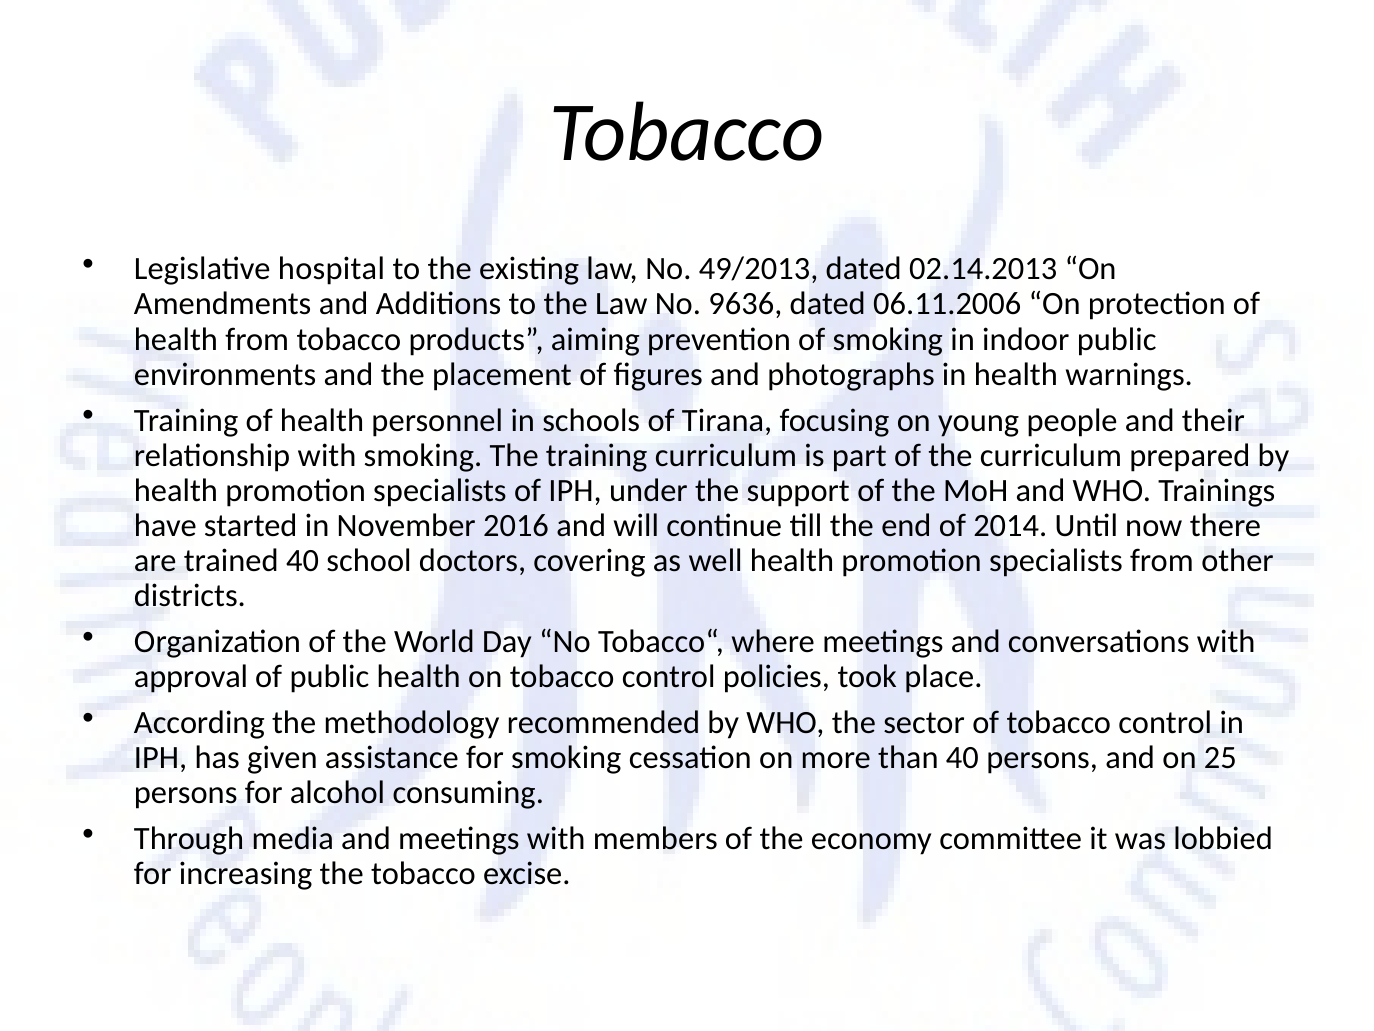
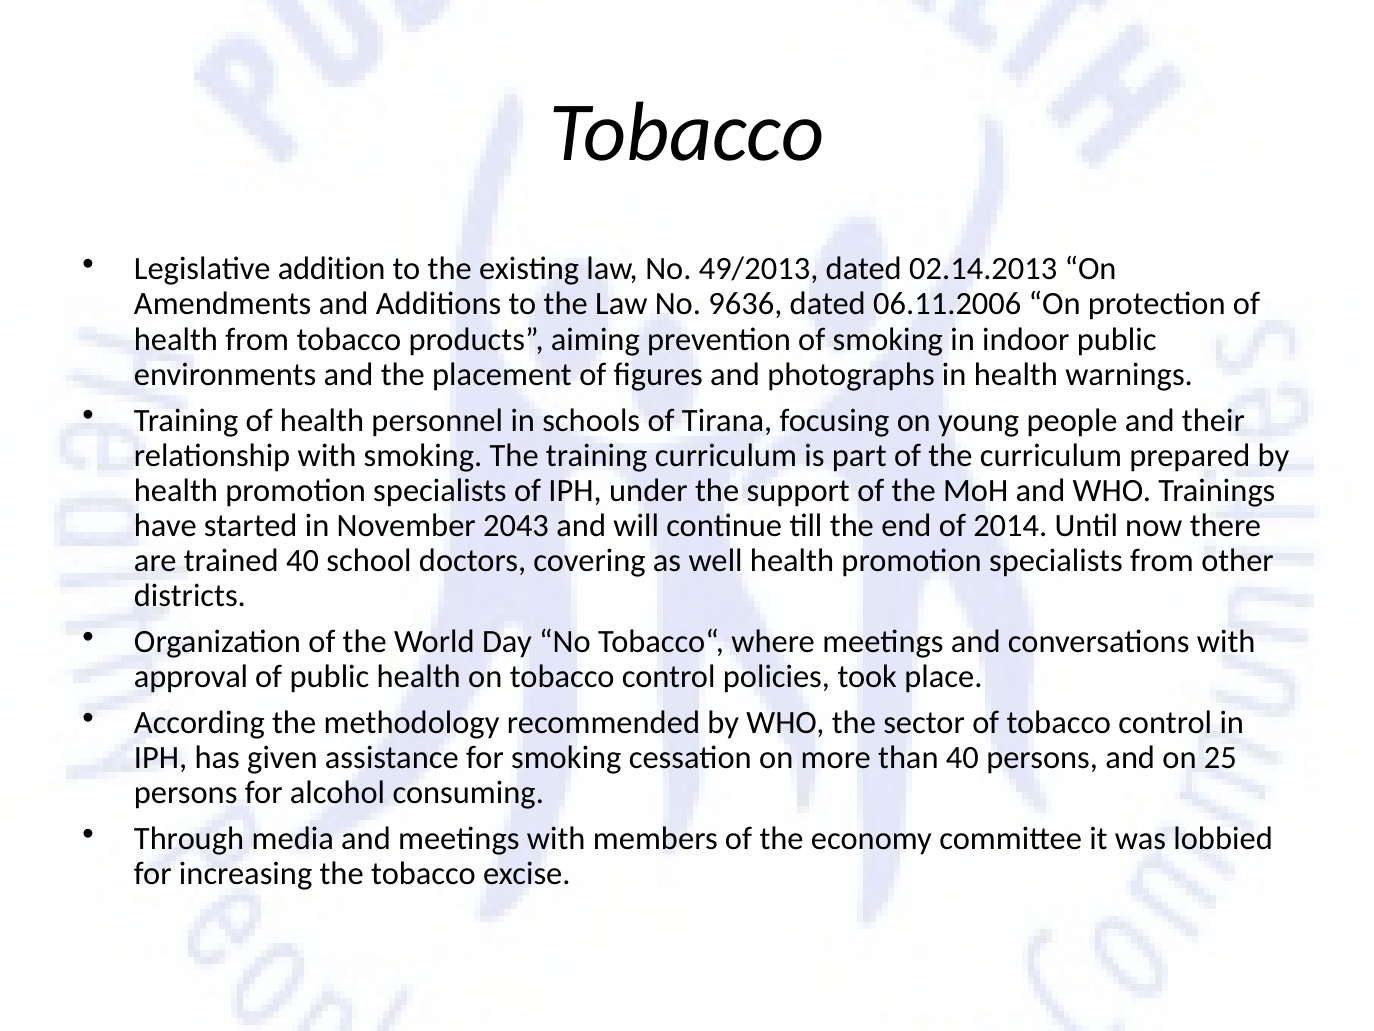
hospital: hospital -> addition (332, 269)
2016: 2016 -> 2043 (516, 525)
